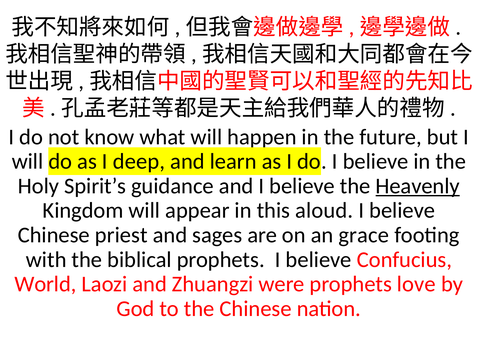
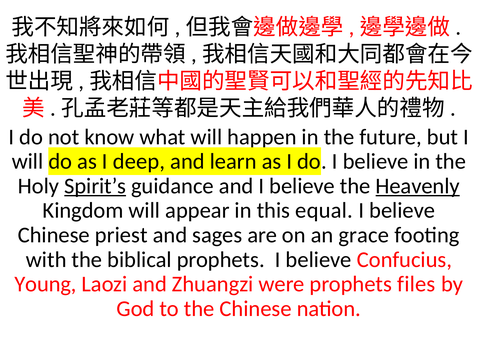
Spirit’s underline: none -> present (95, 186)
aloud: aloud -> equal (324, 211)
World: World -> Young (45, 285)
love: love -> files (416, 285)
